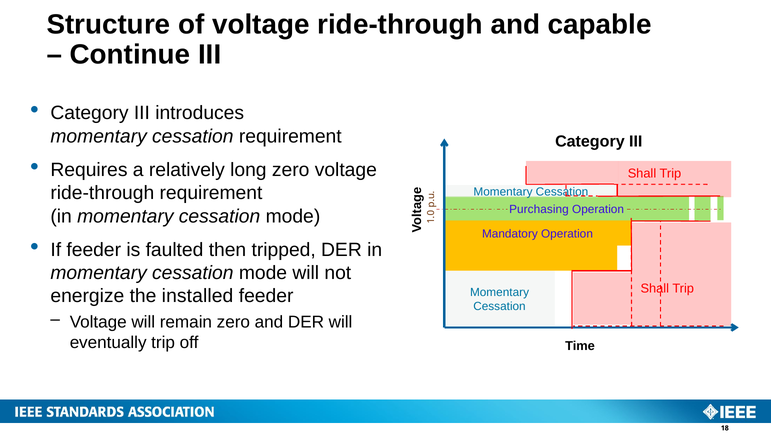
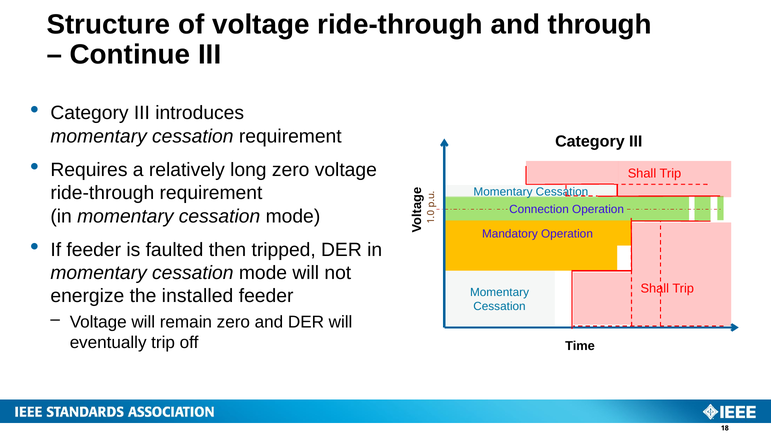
capable: capable -> through (600, 25)
Purchasing: Purchasing -> Connection (539, 210)
